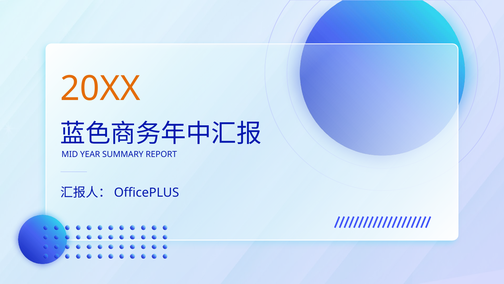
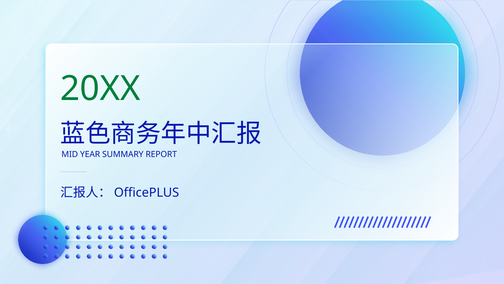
20XX colour: orange -> green (100, 88)
